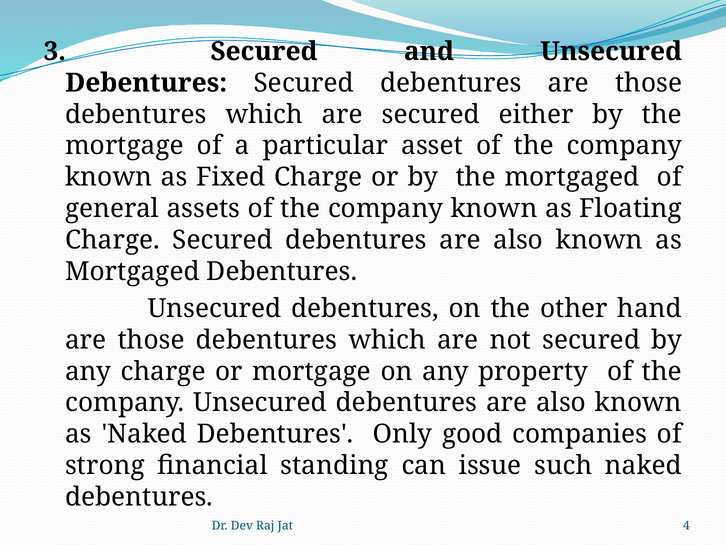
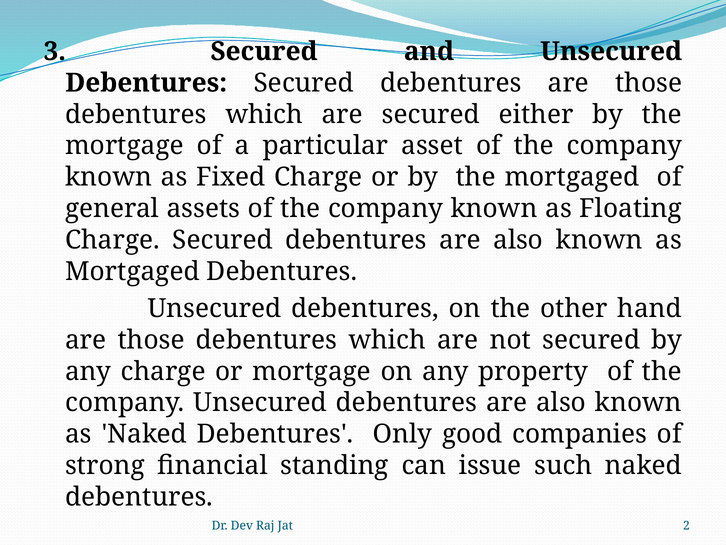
4: 4 -> 2 (686, 525)
